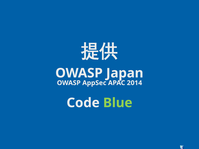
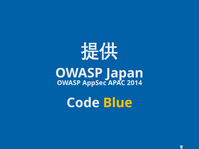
Blue colour: light green -> yellow (118, 103)
